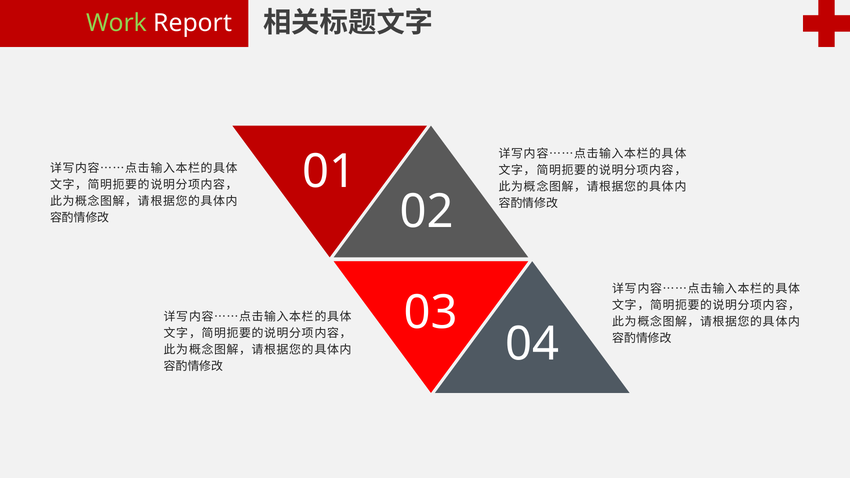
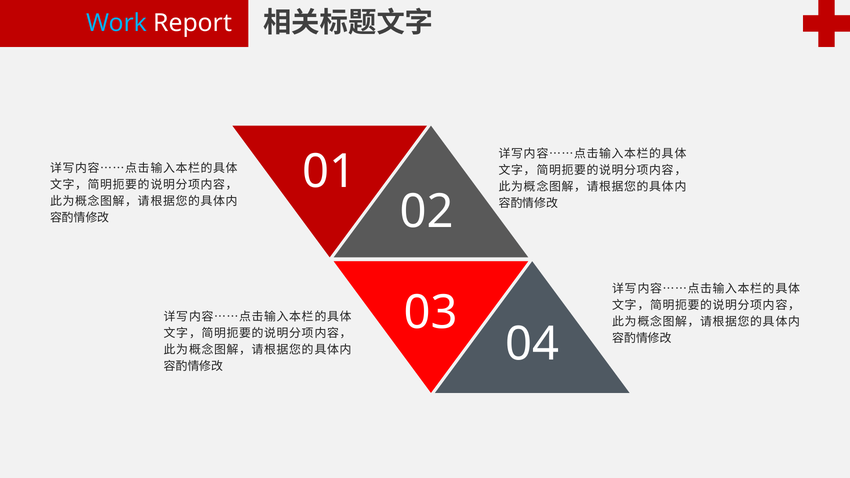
Work colour: light green -> light blue (117, 23)
